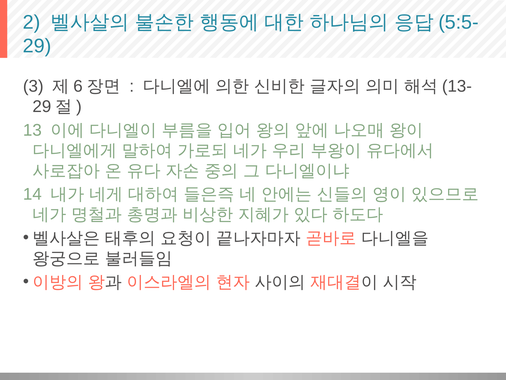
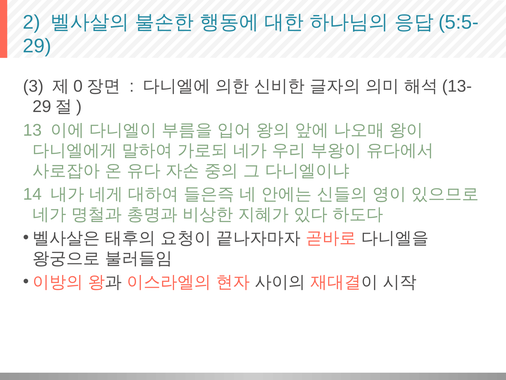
6: 6 -> 0 (78, 86)
